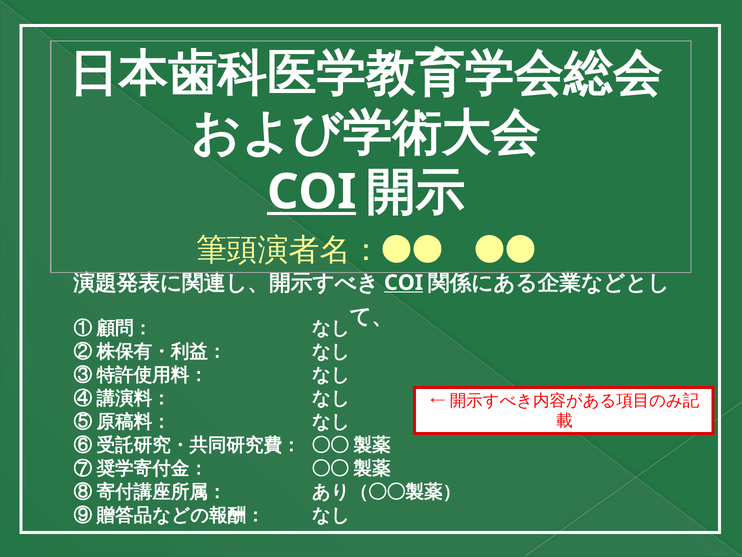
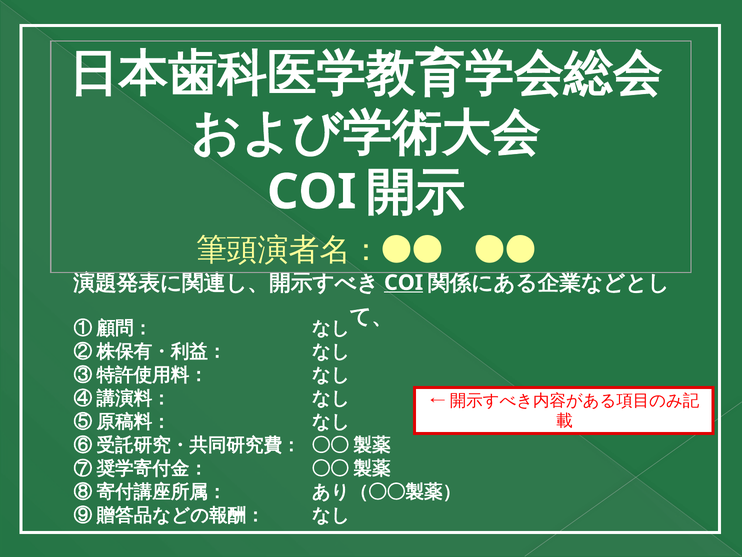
COI underline: present -> none (312, 192)
